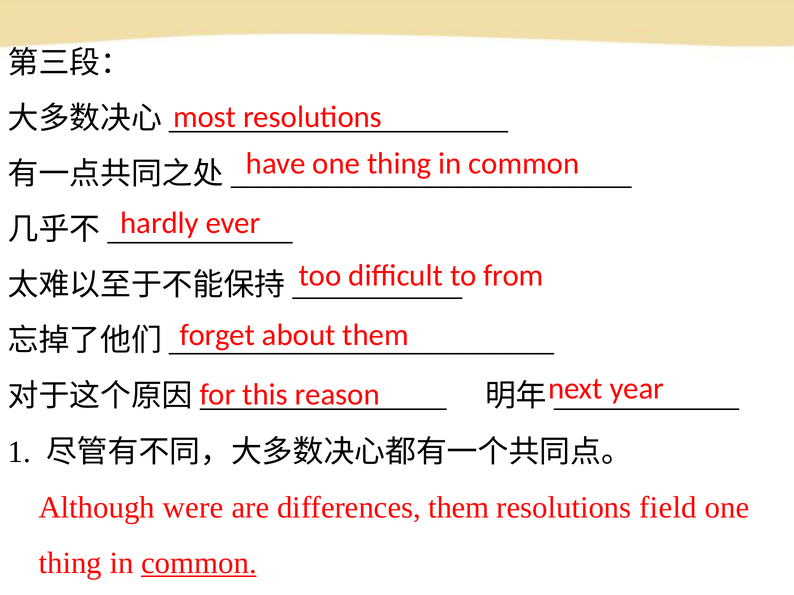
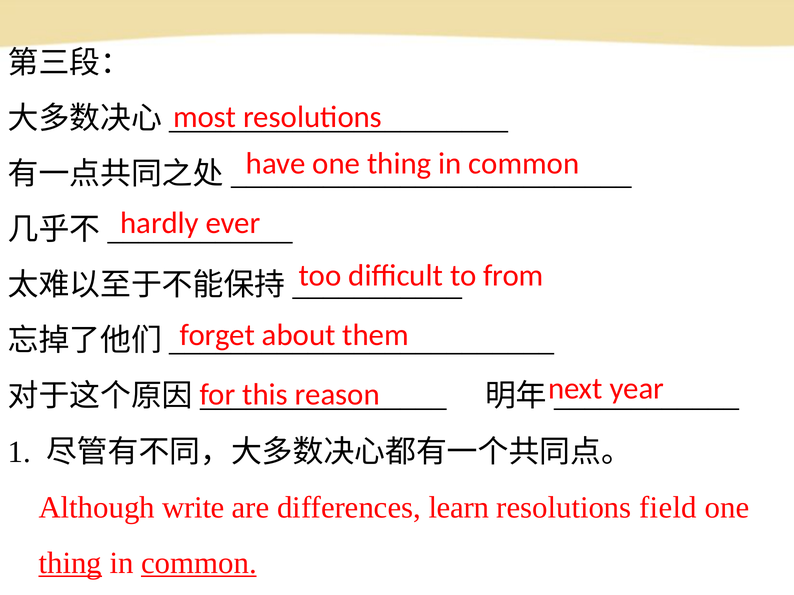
were: were -> write (194, 508)
differences them: them -> learn (459, 508)
thing underline: none -> present (70, 563)
